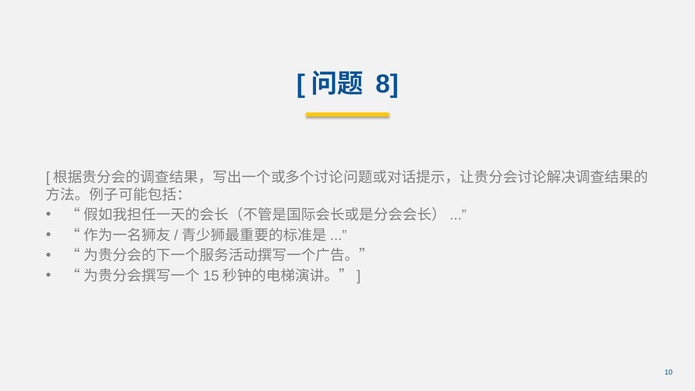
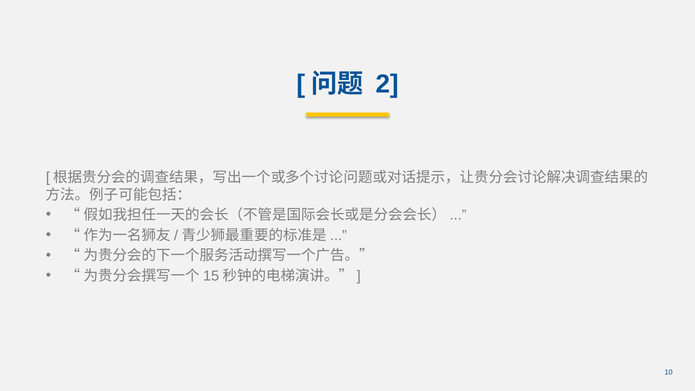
8: 8 -> 2 (387, 84)
